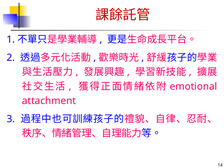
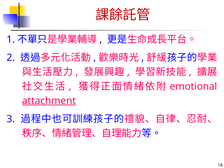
attachment underline: none -> present (49, 101)
